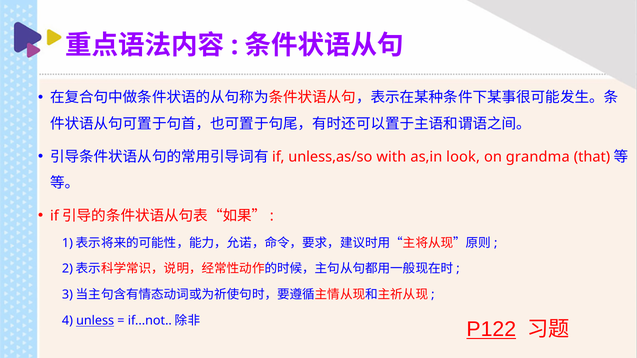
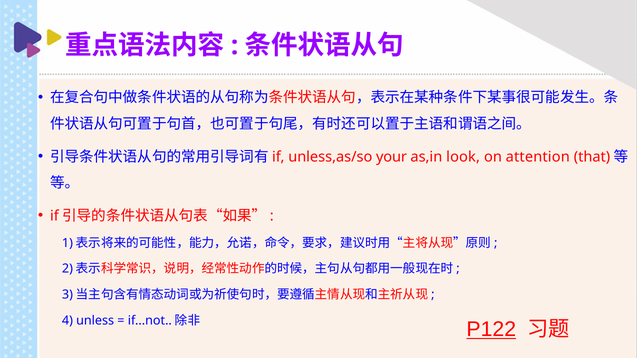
with: with -> your (392, 157)
grandma: grandma -> attention (538, 157)
unless underline: present -> none (95, 321)
